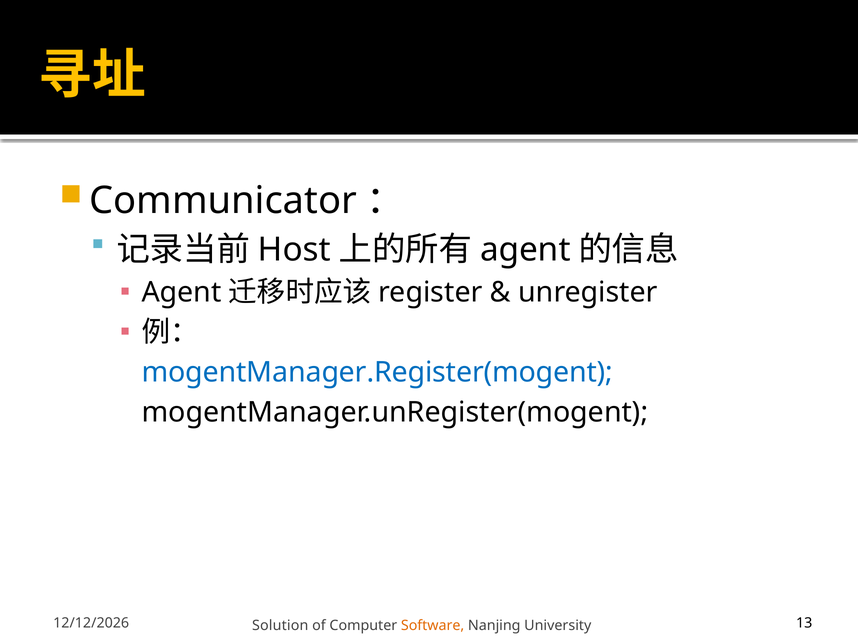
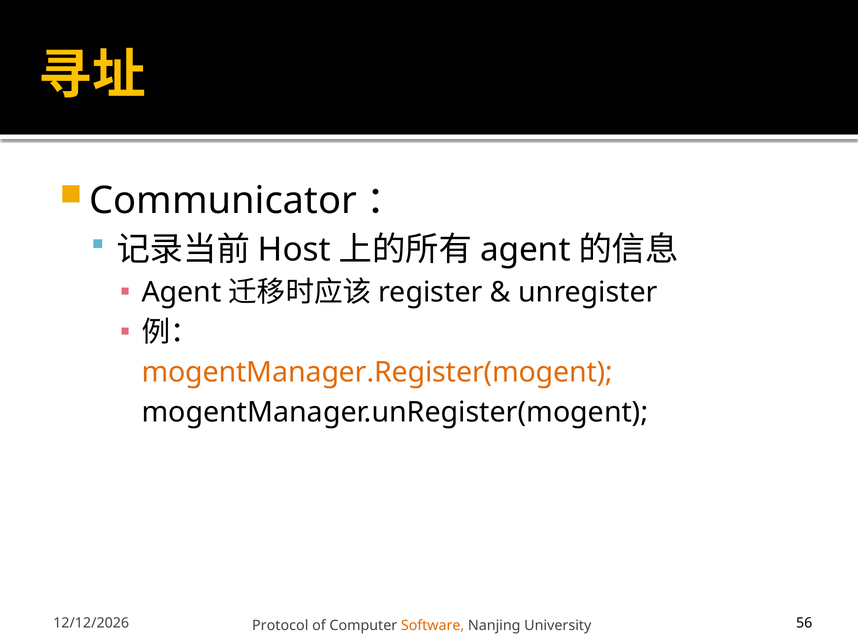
mogentManager.Register(mogent colour: blue -> orange (377, 373)
Solution: Solution -> Protocol (280, 626)
13: 13 -> 56 (804, 624)
